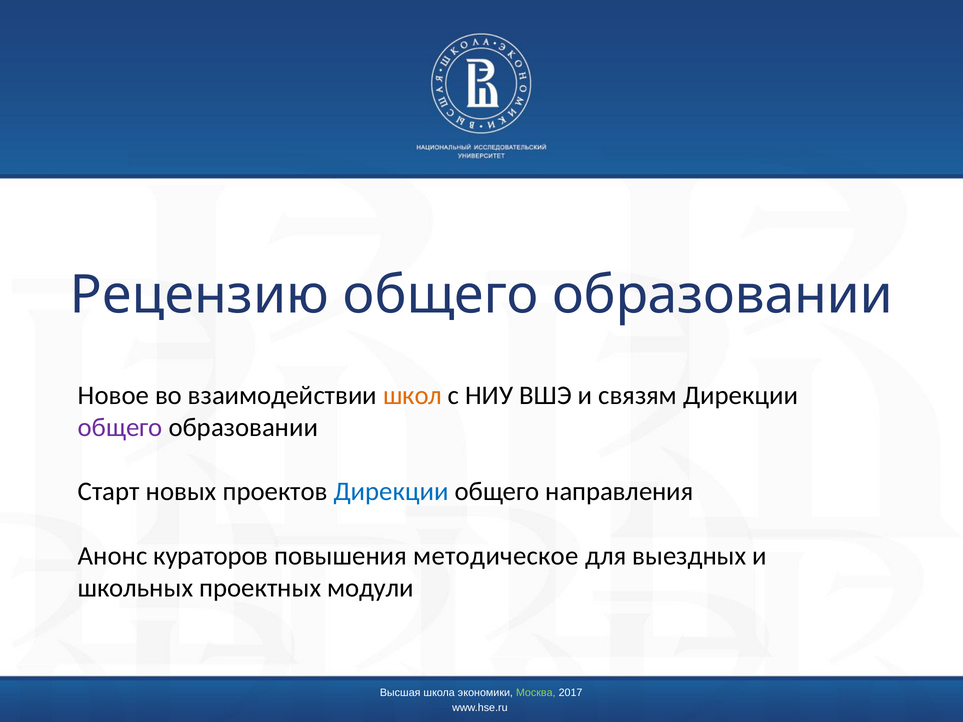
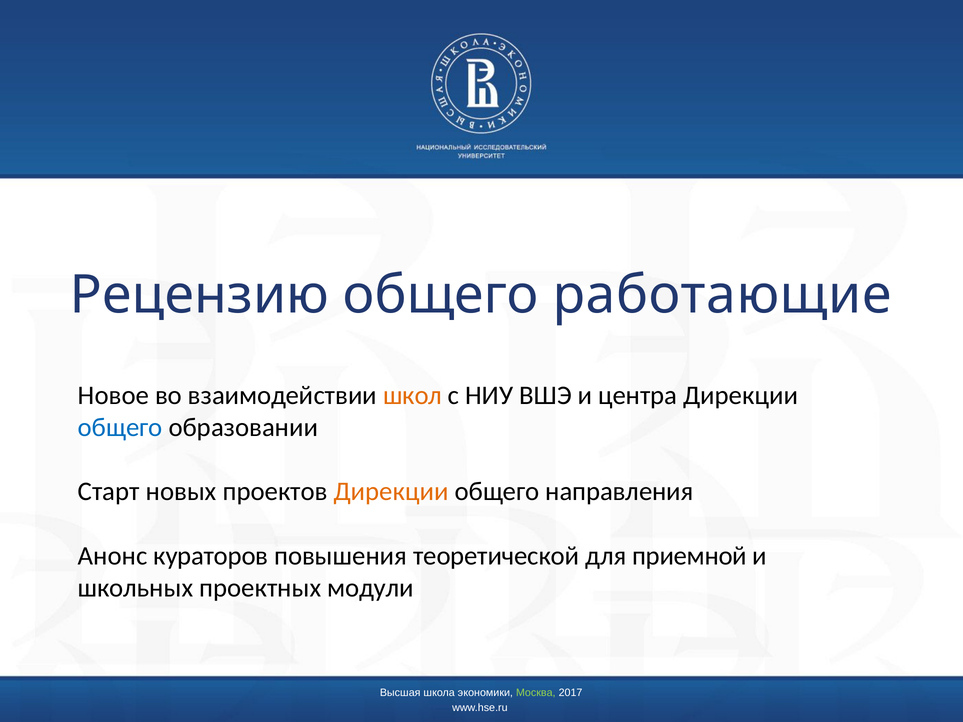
образовании: образовании -> работающие (722, 295)
связям: связям -> центра (638, 395)
общего colour: purple -> blue (120, 427)
Дирекции colour: blue -> orange (391, 492)
методическое: методическое -> теоретической (496, 556)
выездных: выездных -> приемной (689, 556)
